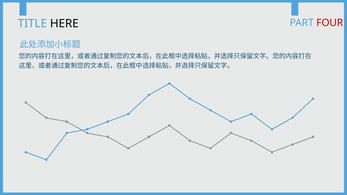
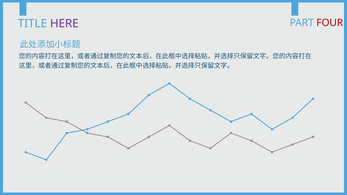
HERE colour: black -> purple (64, 23)
